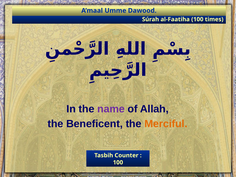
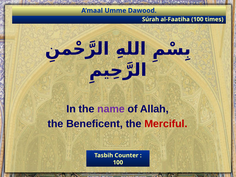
Merciful colour: orange -> red (166, 124)
